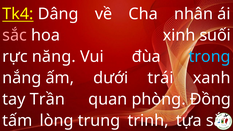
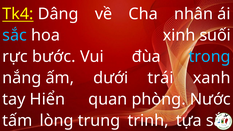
sắc colour: pink -> light blue (15, 35)
năng: năng -> bước (54, 57)
Trần: Trần -> Hiển (47, 99)
phòng Đồng: Đồng -> Nước (210, 99)
